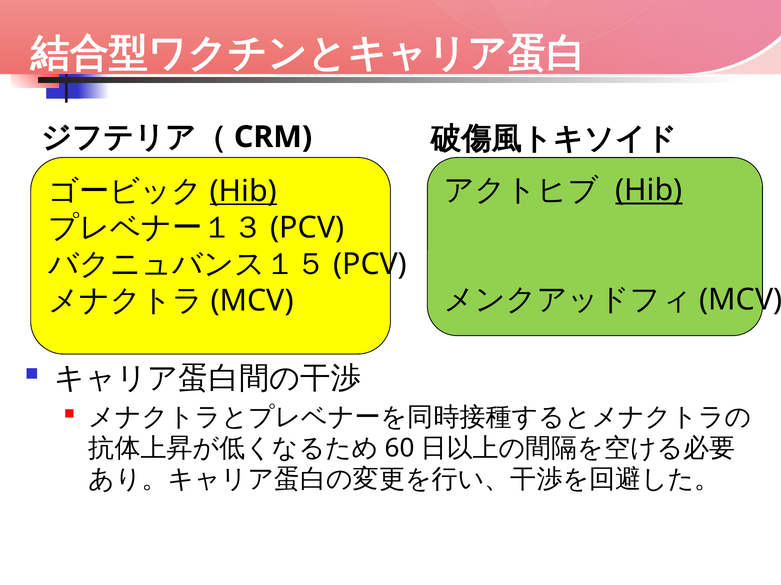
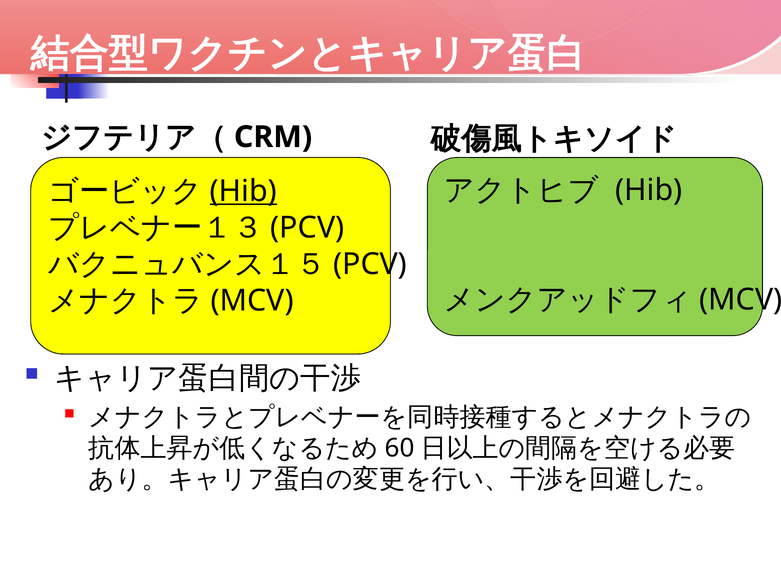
Hib underline: present -> none (649, 191)
